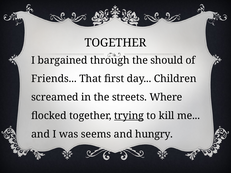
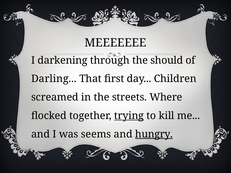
TOGETHER: TOGETHER -> MEEEEEEE (115, 43)
bargained: bargained -> darkening (63, 60)
Friends: Friends -> Darling (54, 79)
hungry underline: none -> present (154, 134)
